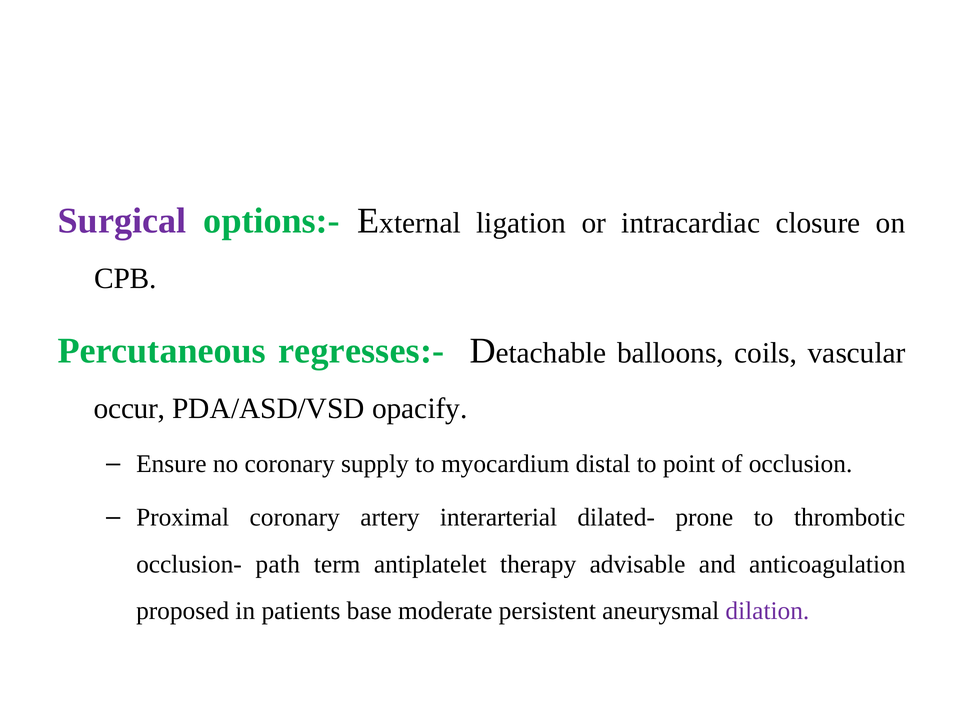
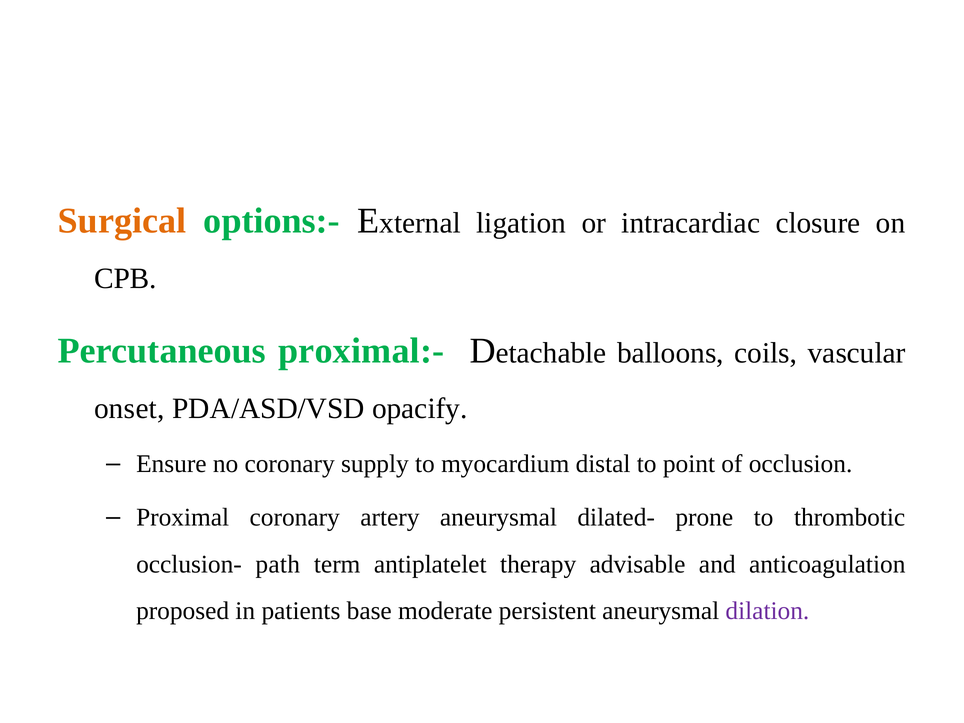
Surgical colour: purple -> orange (122, 221)
regresses:-: regresses:- -> proximal:- (361, 351)
occur: occur -> onset (129, 408)
artery interarterial: interarterial -> aneurysmal (498, 517)
